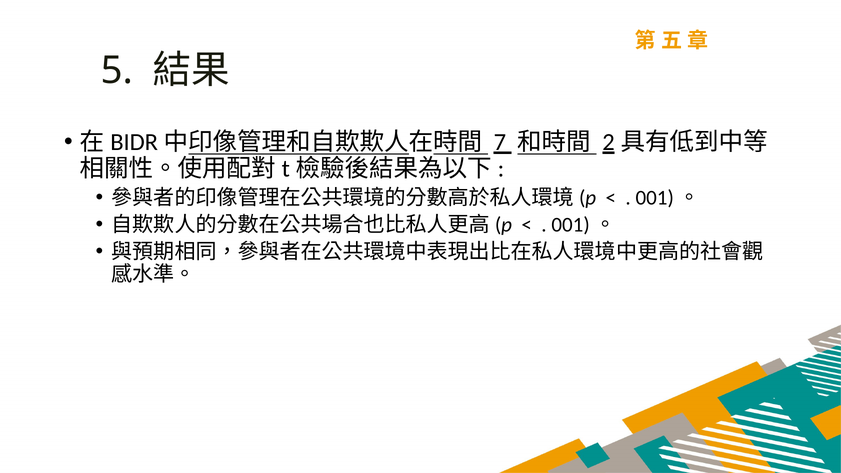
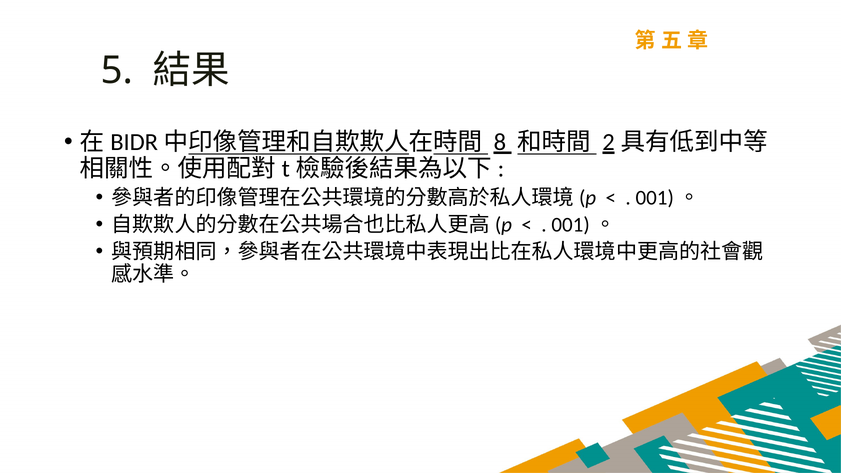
7: 7 -> 8 (500, 142)
